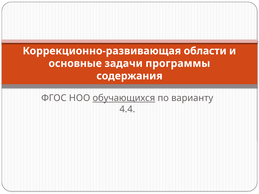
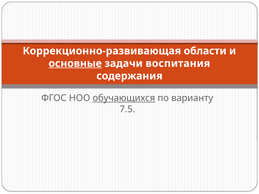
основные underline: none -> present (75, 64)
программы: программы -> воспитания (178, 64)
4.4: 4.4 -> 7.5 (127, 109)
